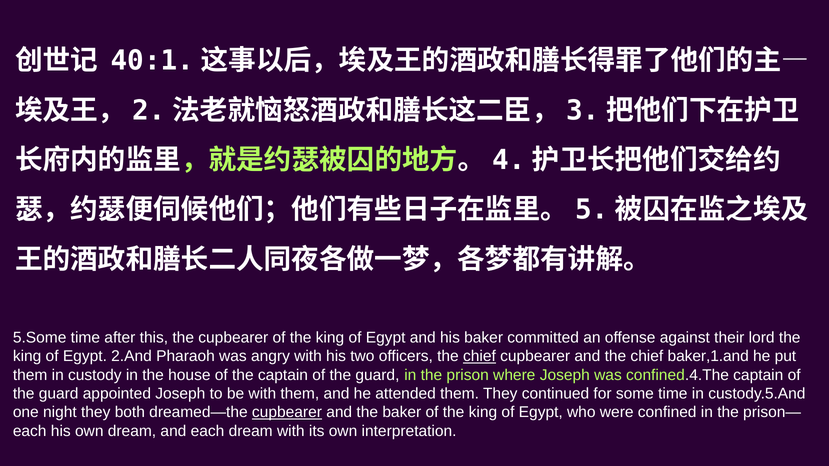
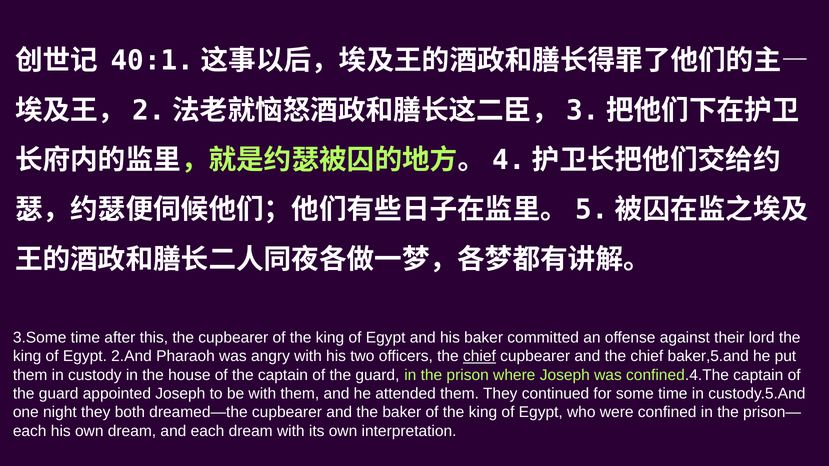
5.Some: 5.Some -> 3.Some (40, 338)
baker,1.and: baker,1.and -> baker,5.and (708, 357)
cupbearer underline: present -> none (287, 413)
